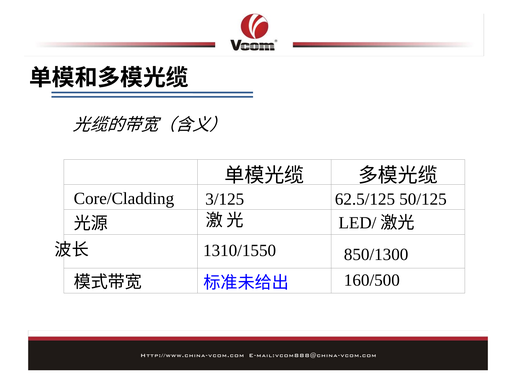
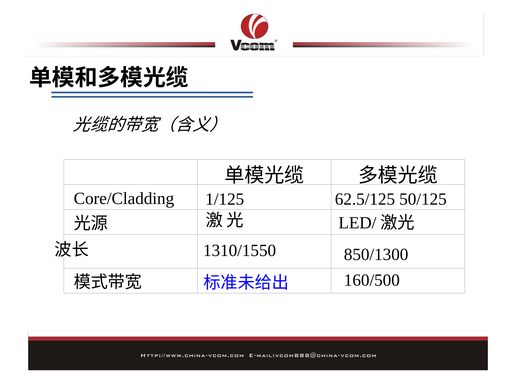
3/125: 3/125 -> 1/125 (225, 199)
